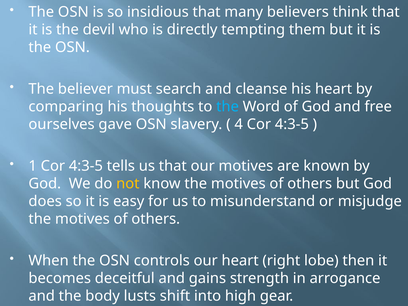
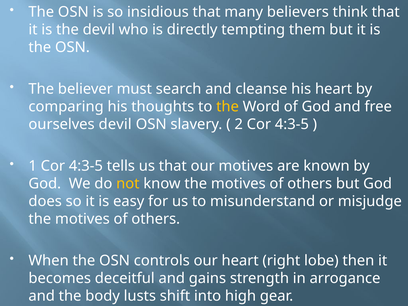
the colour: light blue -> yellow (228, 107)
ourselves gave: gave -> devil (115, 124)
4: 4 -> 2 (239, 124)
